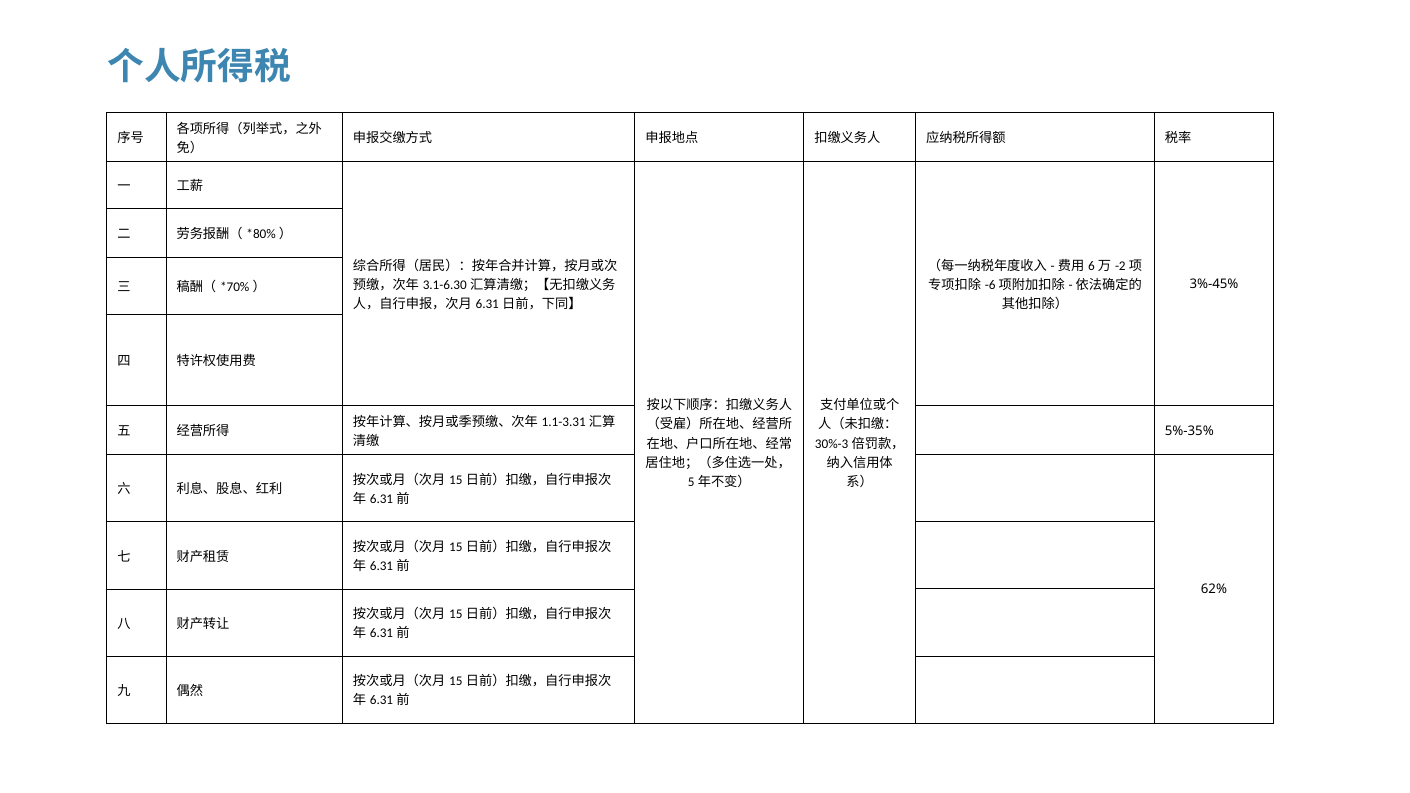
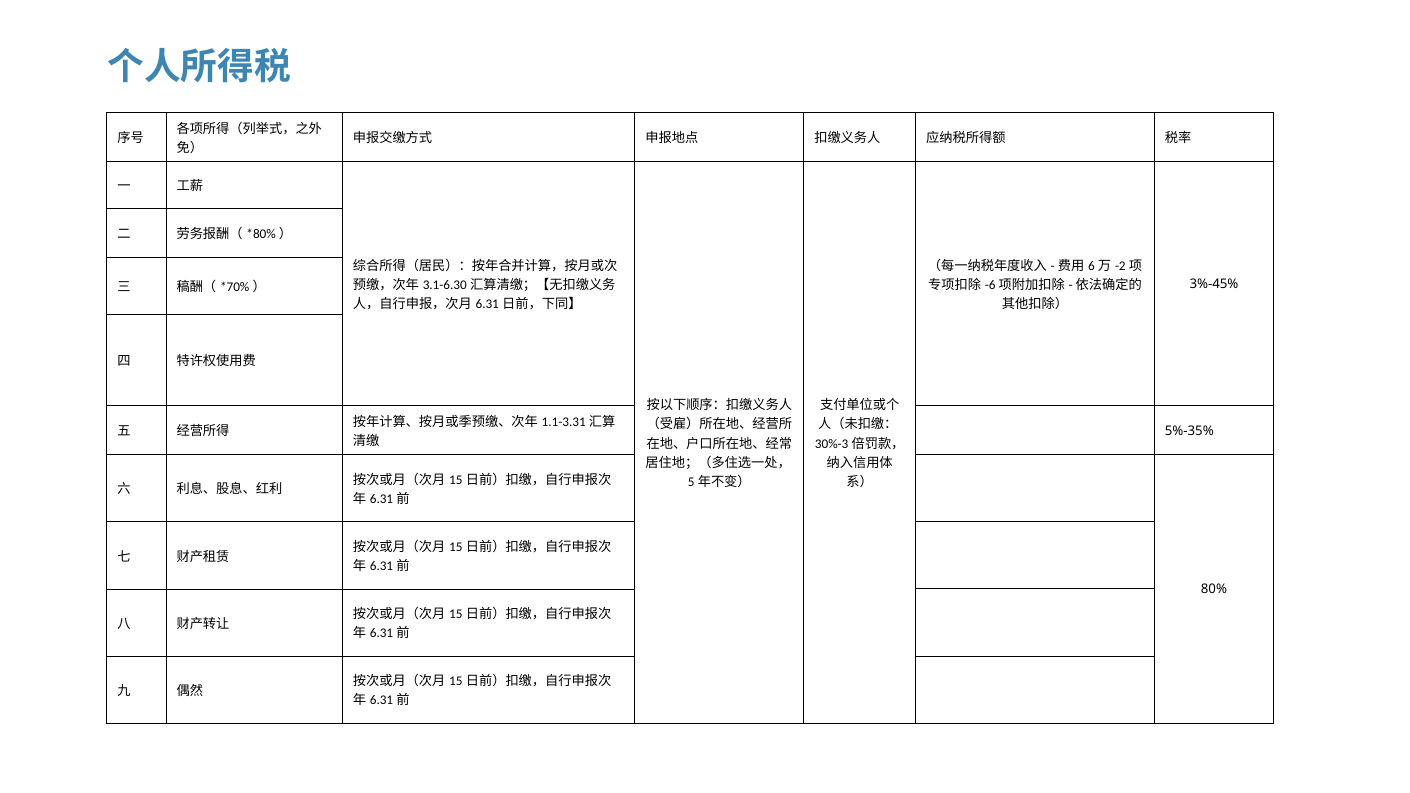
62%: 62% -> 80% (1214, 590)
